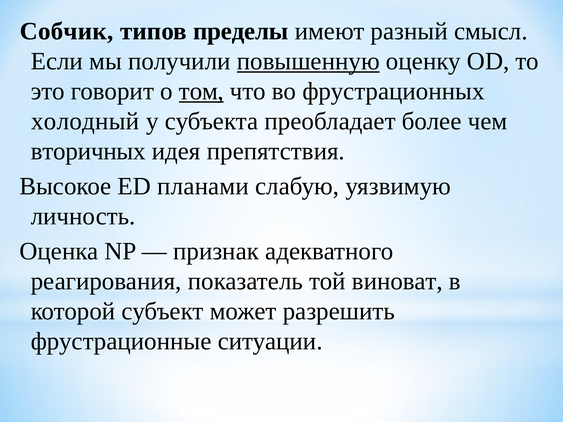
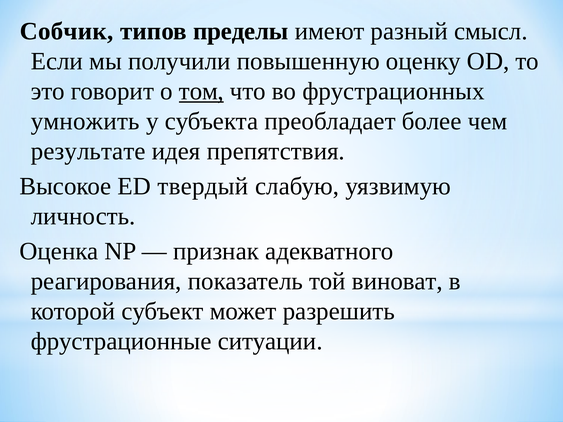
повышенную underline: present -> none (308, 61)
холодный: холодный -> умножить (85, 121)
вторичных: вторичных -> результате (88, 151)
планами: планами -> твердый (203, 186)
